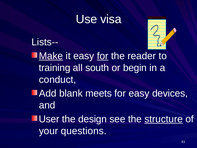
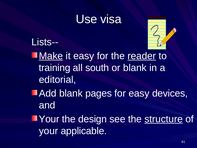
for underline: present -> none (103, 56)
reader underline: none -> present (142, 56)
or begin: begin -> blank (135, 68)
conduct: conduct -> editorial (58, 79)
meets: meets -> pages (99, 93)
User: User -> Your (49, 119)
questions: questions -> applicable (84, 131)
